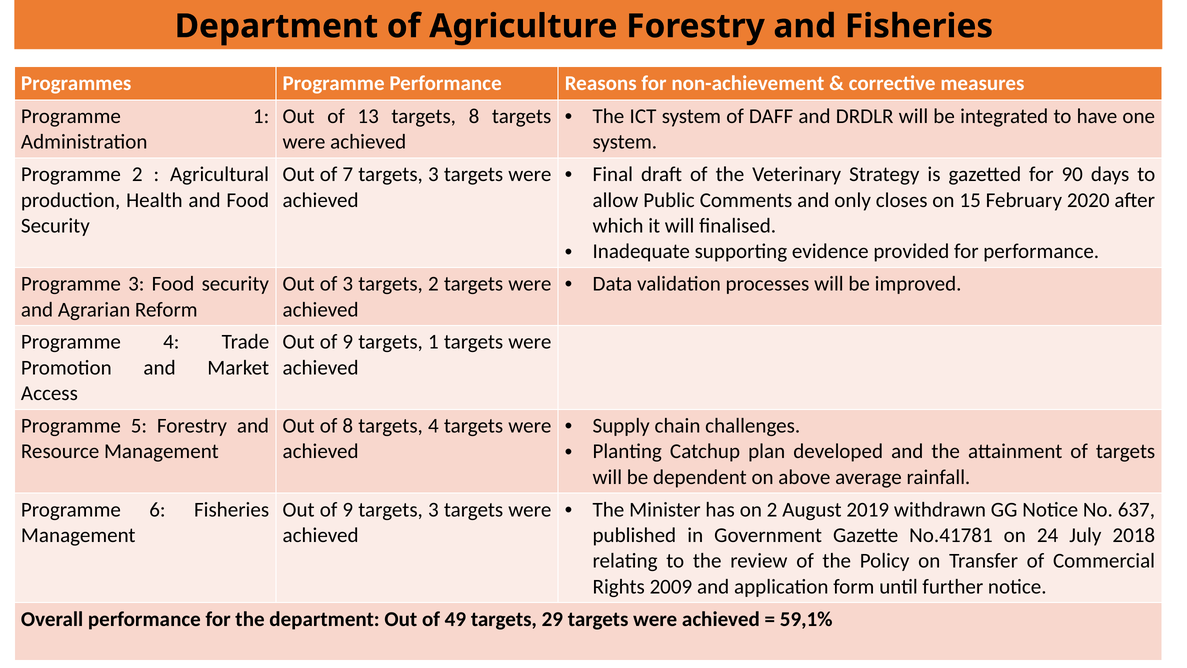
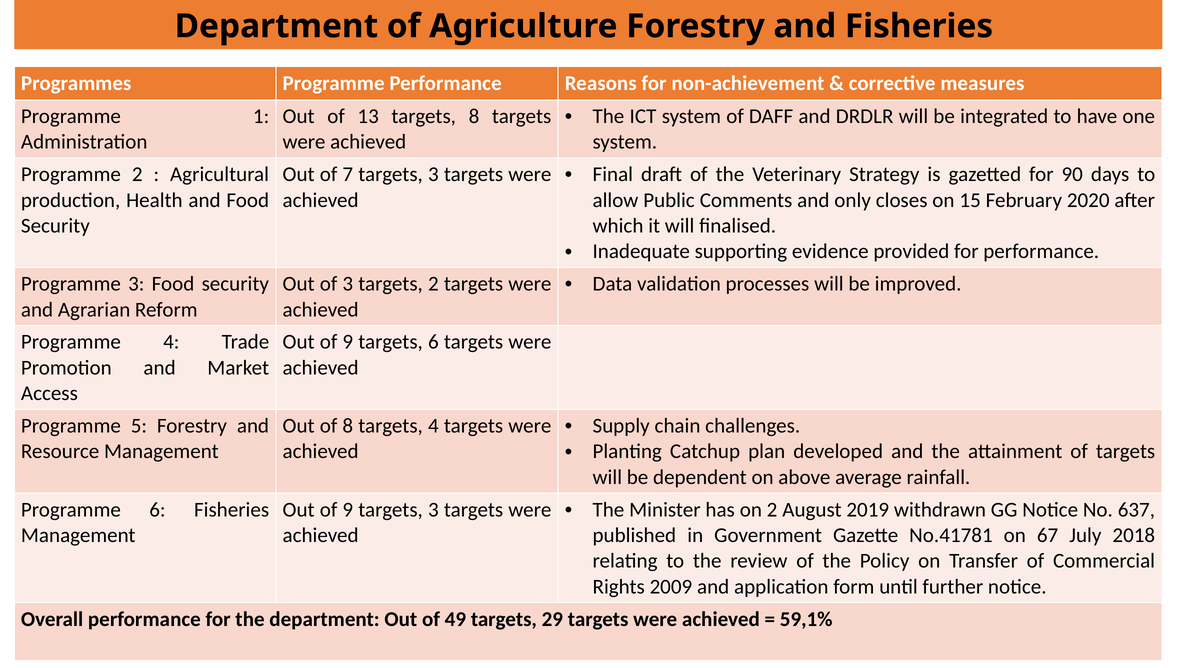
targets 1: 1 -> 6 (433, 342)
24: 24 -> 67 (1048, 535)
